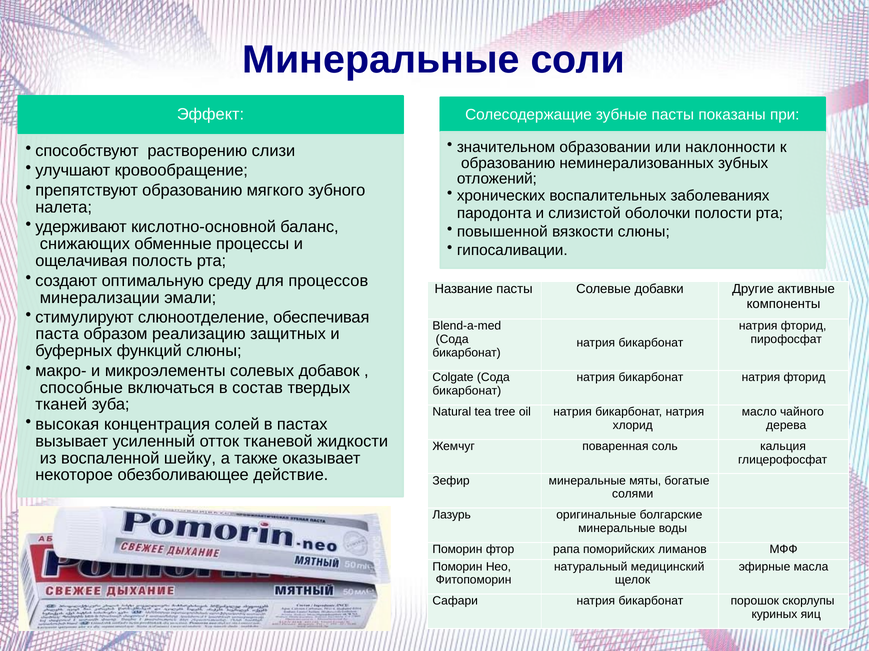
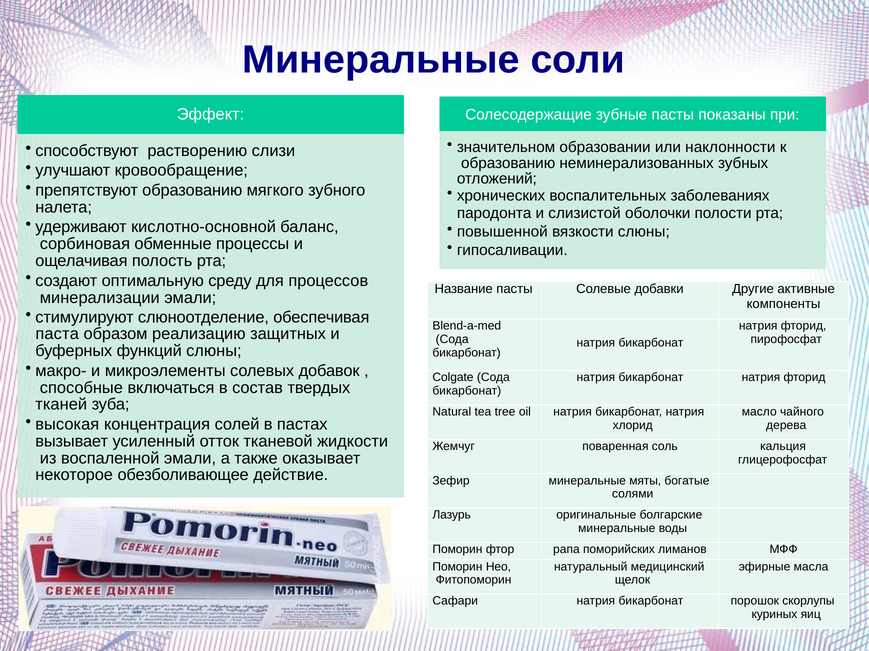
снижающих: снижающих -> сорбиновая (85, 244)
воспаленной шейку: шейку -> эмали (190, 459)
